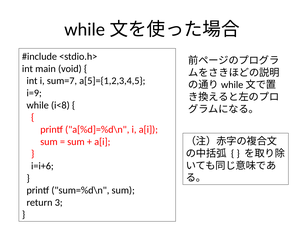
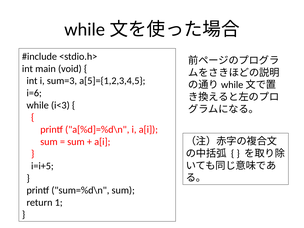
sum=7: sum=7 -> sum=3 (62, 81)
i=9: i=9 -> i=6 (34, 93)
i<8: i<8 -> i<3 (60, 105)
i=i+6: i=i+6 -> i=i+5 (42, 166)
3: 3 -> 1 (59, 202)
